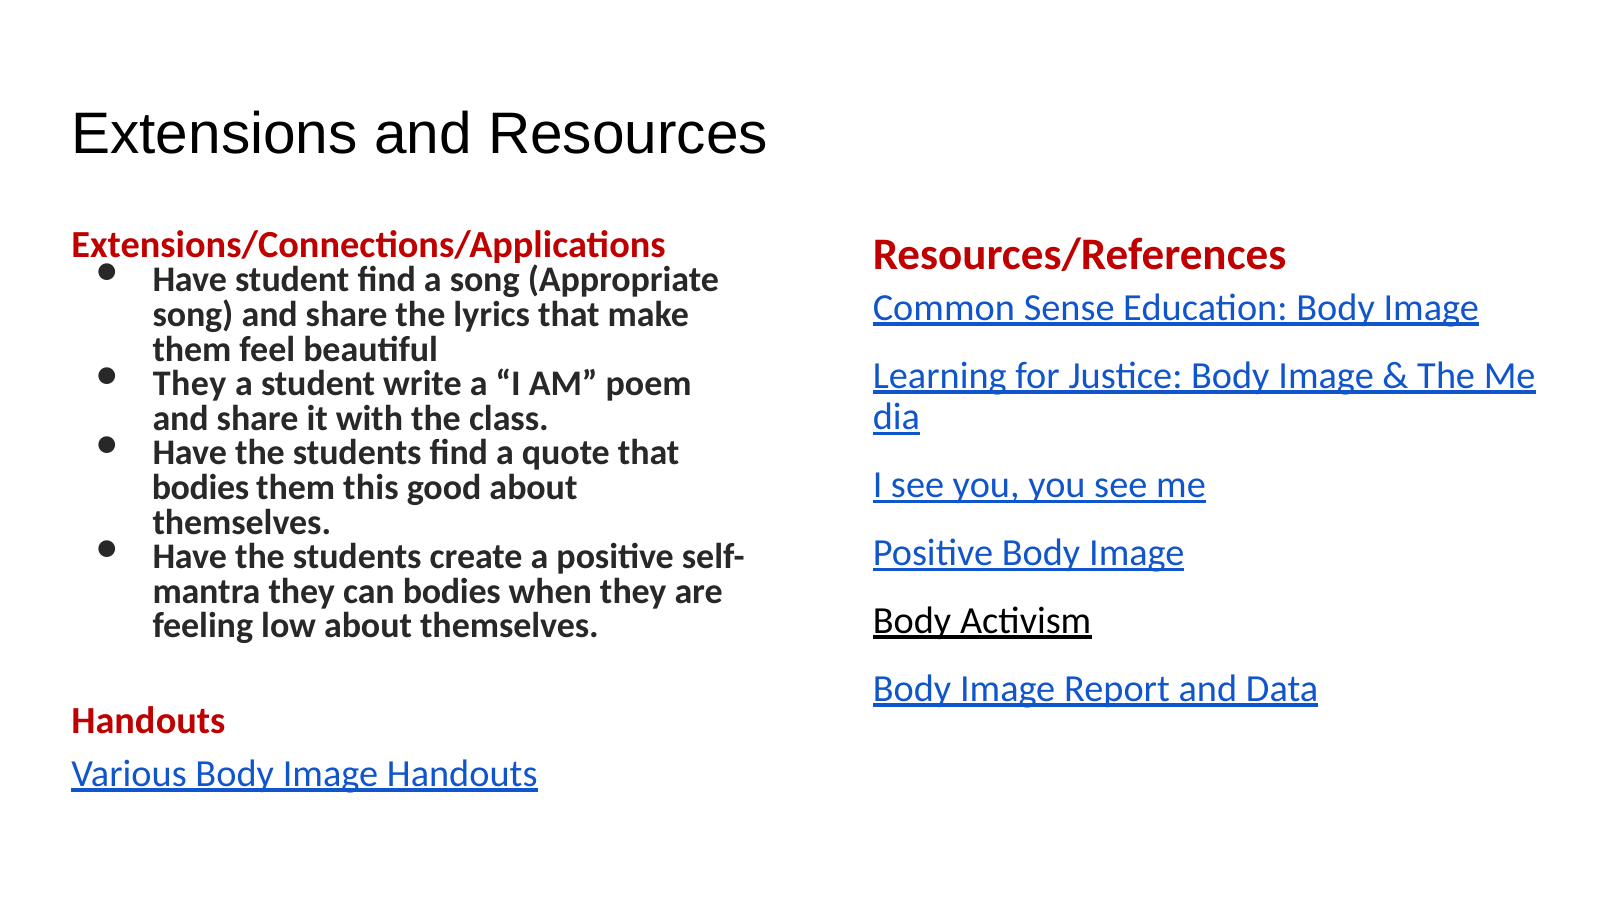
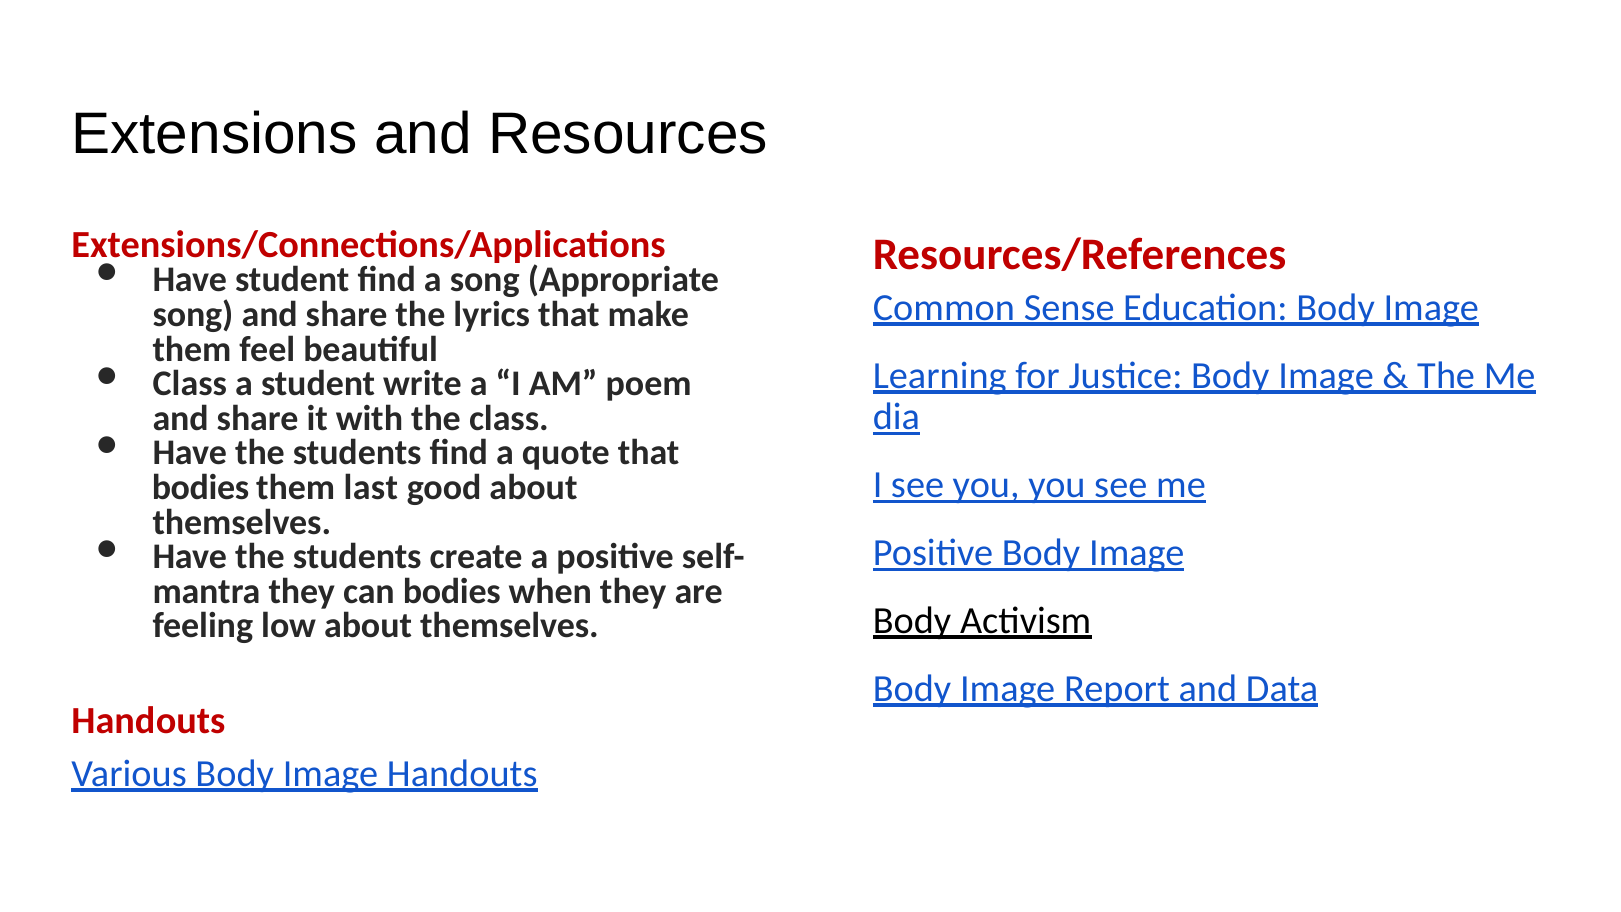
They: They -> Class (190, 384)
this: this -> last (371, 488)
